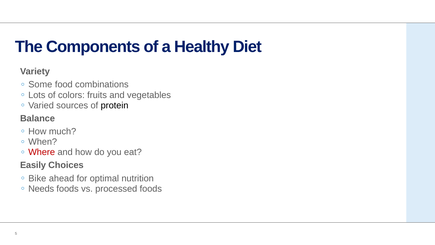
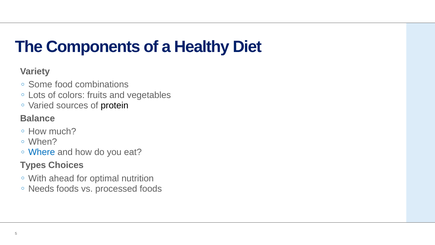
Where colour: red -> blue (42, 152)
Easily: Easily -> Types (33, 165)
Bike: Bike -> With (37, 178)
